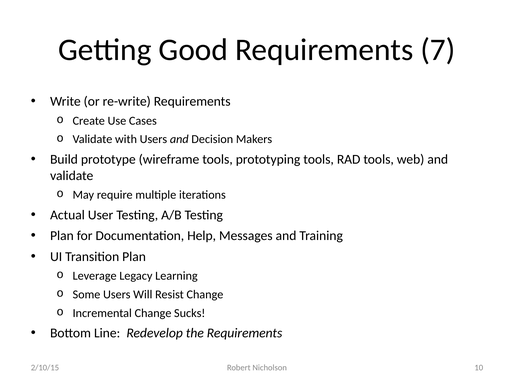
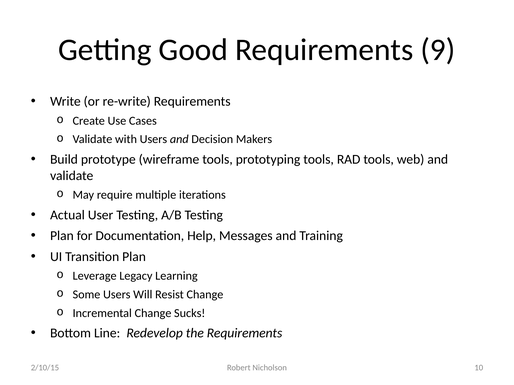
7: 7 -> 9 (438, 50)
